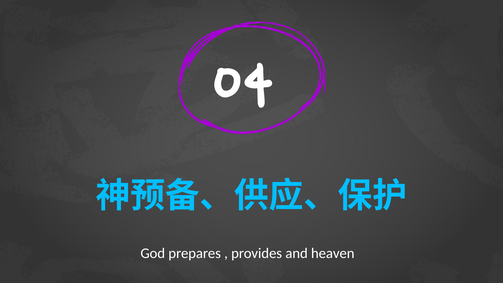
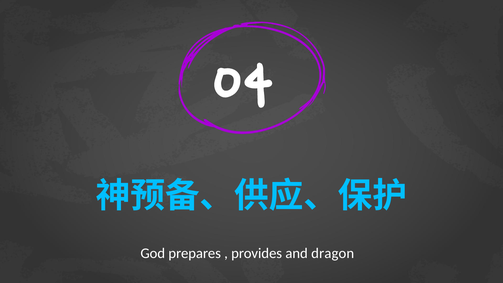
heaven: heaven -> dragon (333, 253)
